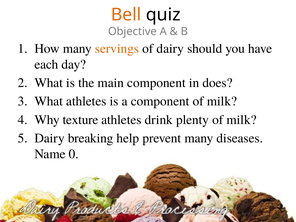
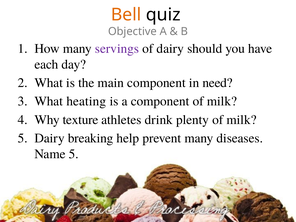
servings colour: orange -> purple (117, 49)
does: does -> need (218, 83)
What athletes: athletes -> heating (86, 101)
Name 0: 0 -> 5 (74, 154)
